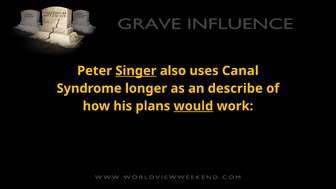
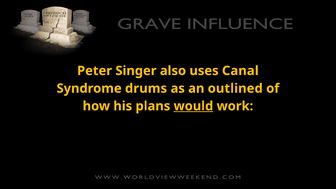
Singer underline: present -> none (136, 71)
longer: longer -> drums (146, 88)
describe: describe -> outlined (235, 88)
